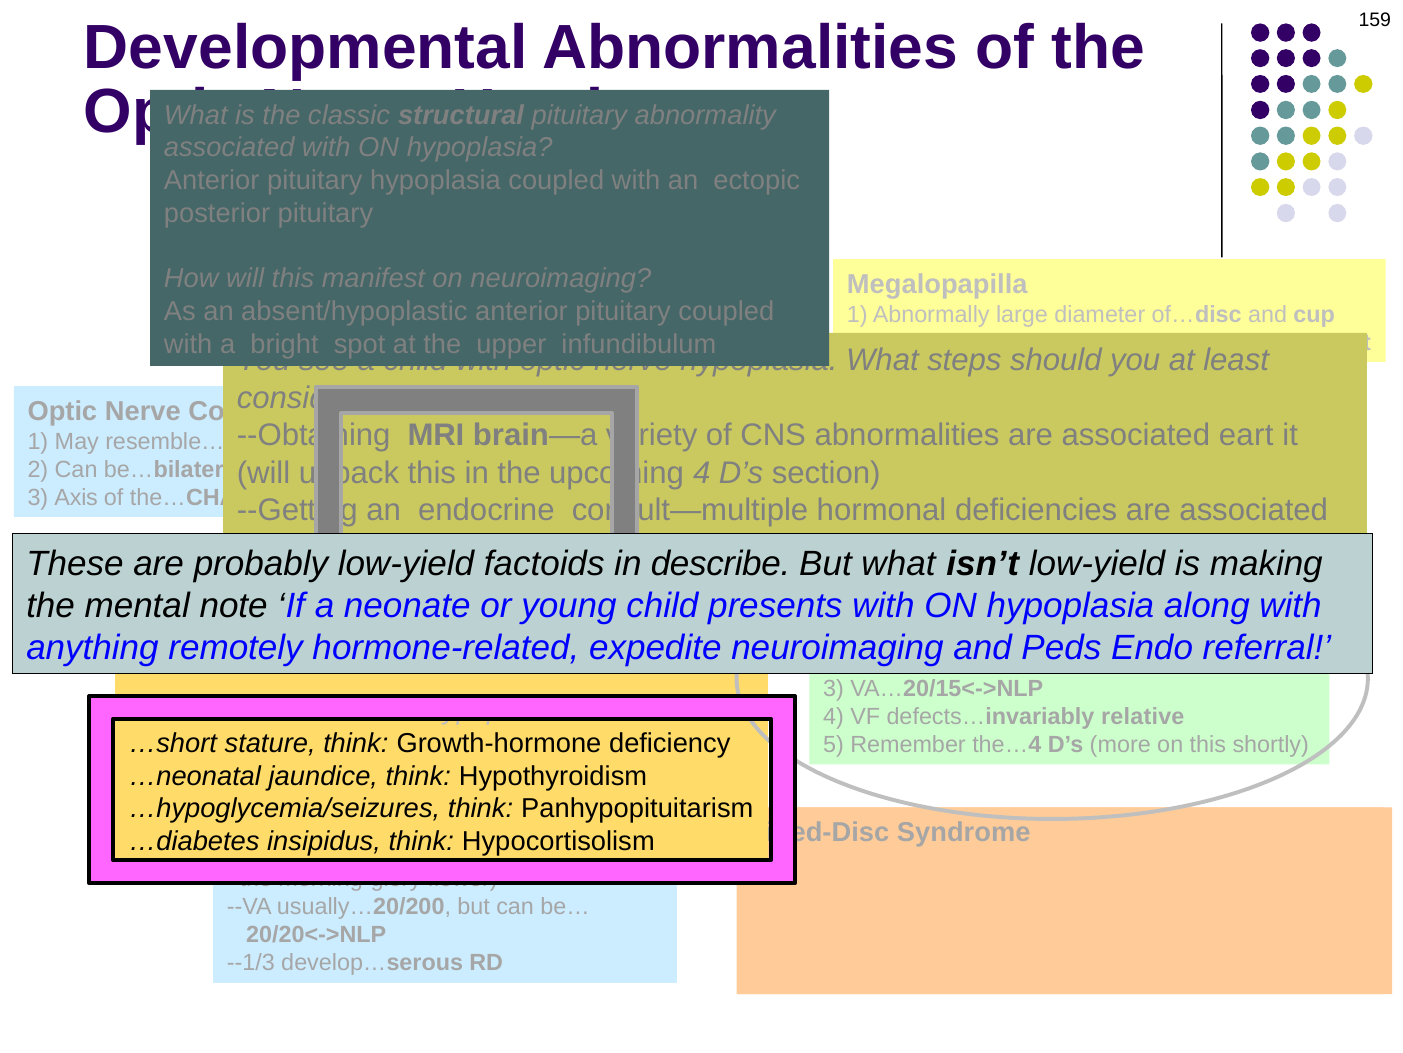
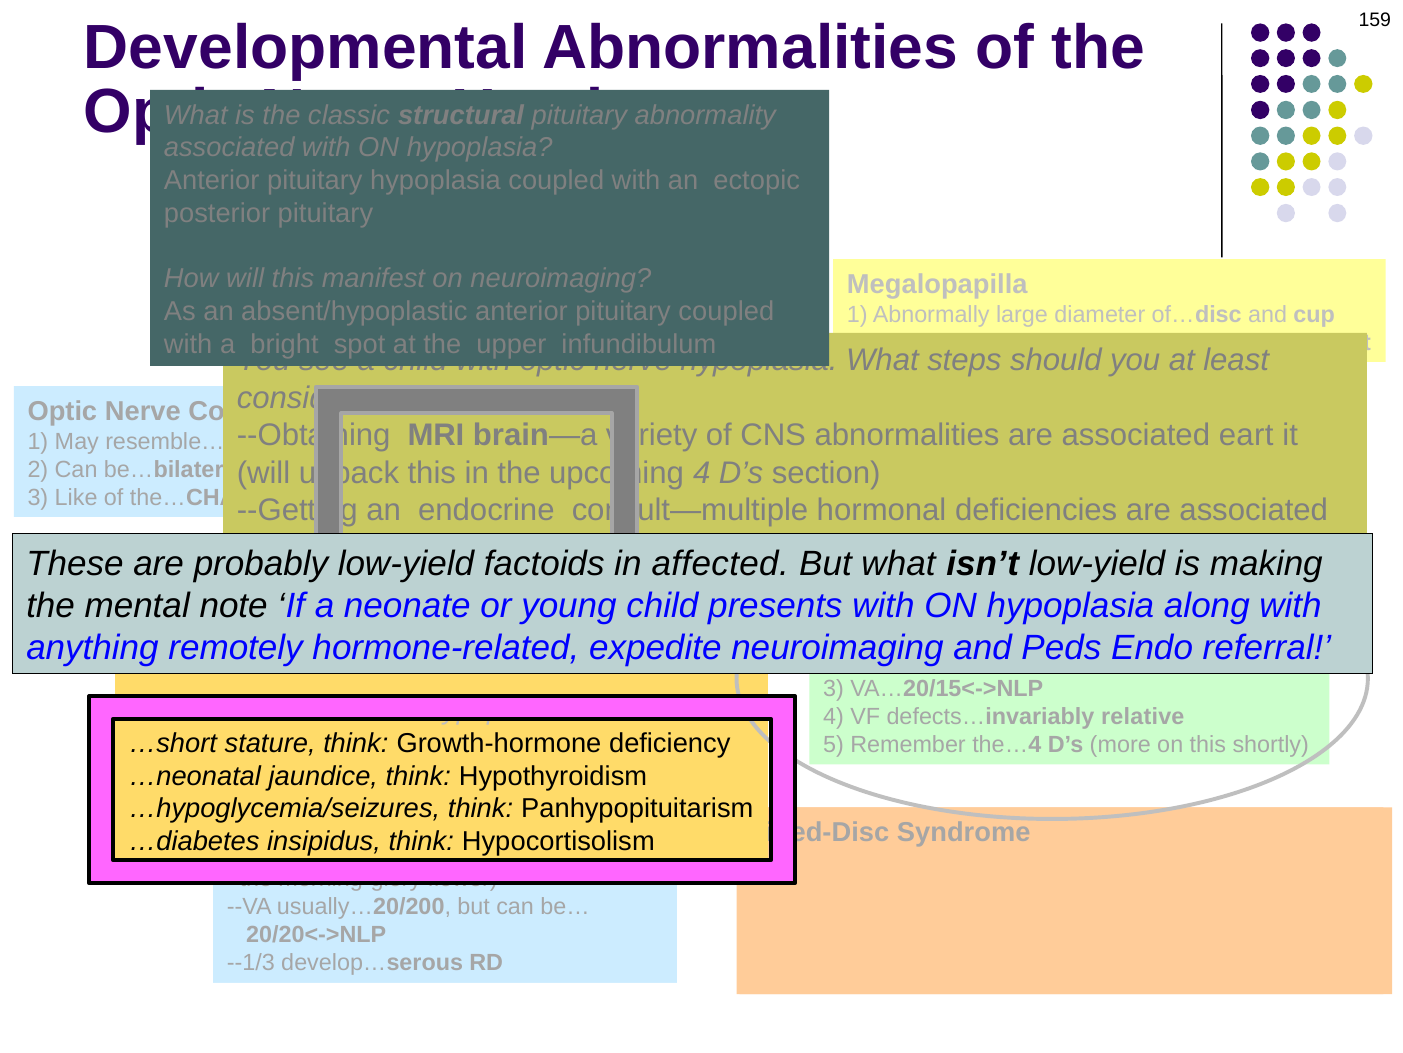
3 Axis: Axis -> Like (76, 497)
describe: describe -> affected (720, 564)
